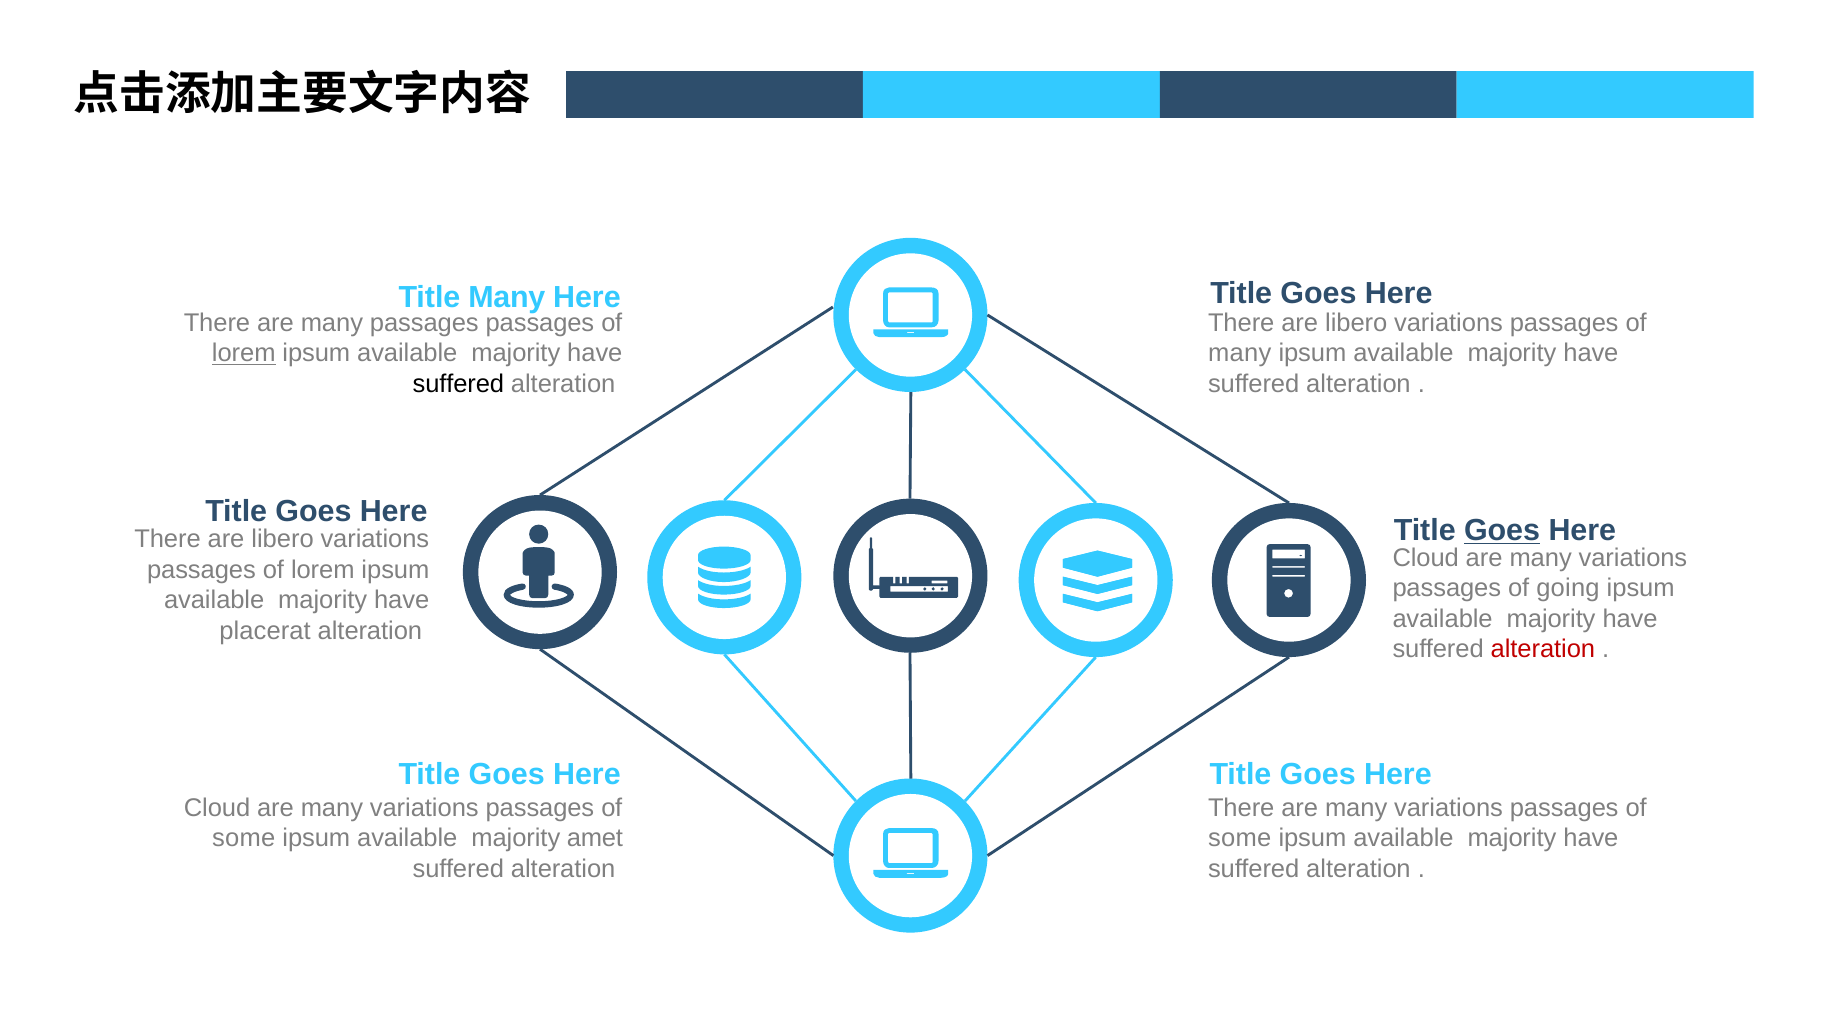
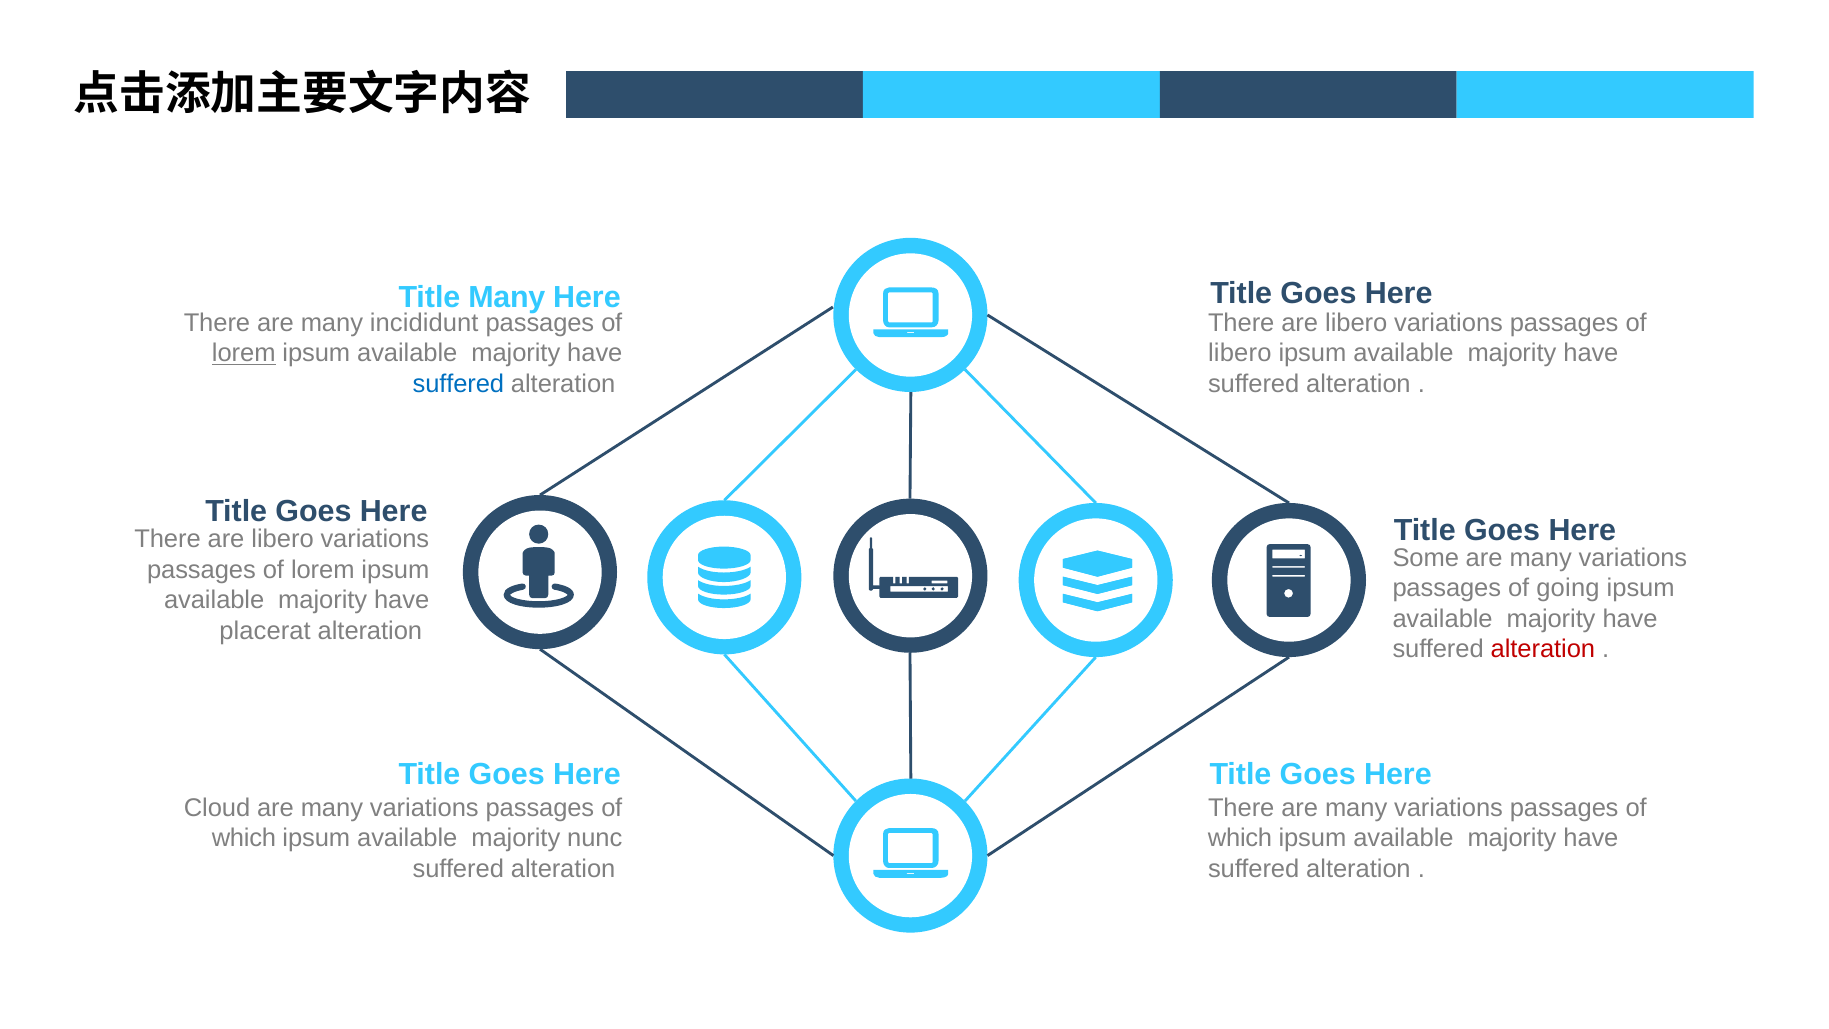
many passages: passages -> incididunt (424, 323)
many: many -> libero (1240, 353)
suffered colour: black -> blue (458, 384)
Goes underline: present -> none (1502, 530)
Cloud: Cloud -> Some (1426, 558)
some: some -> which (244, 838)
amet: amet -> nunc (595, 838)
some: some -> which (1240, 838)
